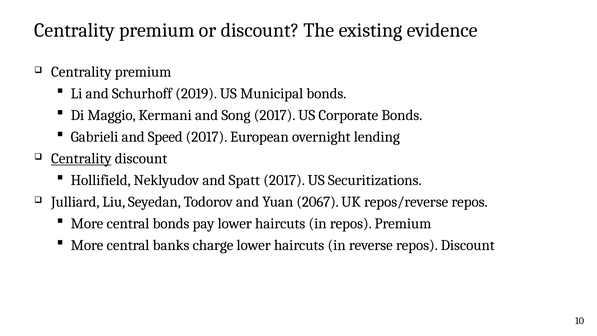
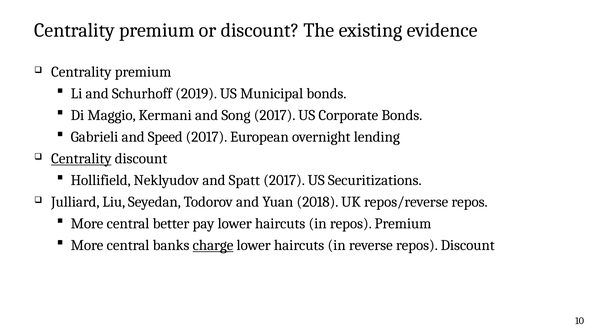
2067: 2067 -> 2018 (317, 202)
central bonds: bonds -> better (171, 223)
charge underline: none -> present (213, 245)
